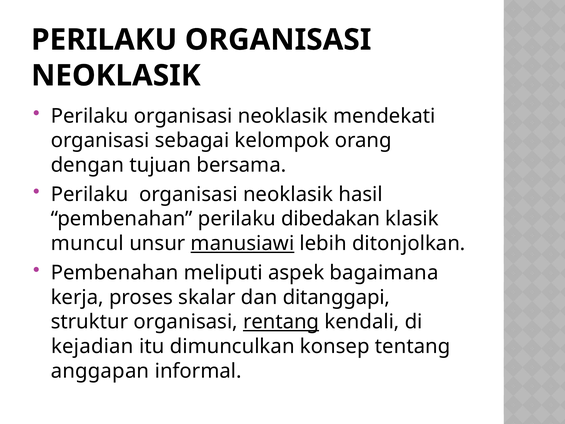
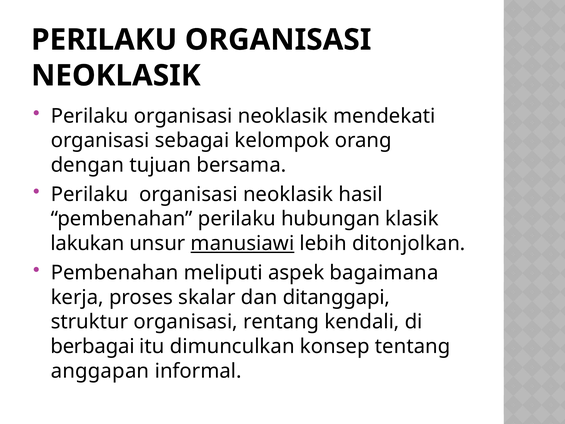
dibedakan: dibedakan -> hubungan (331, 219)
muncul: muncul -> lakukan (88, 243)
rentang underline: present -> none (281, 322)
kejadian: kejadian -> berbagai (92, 346)
